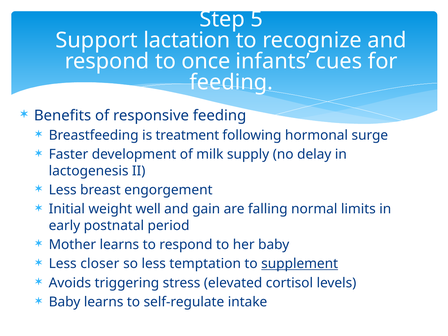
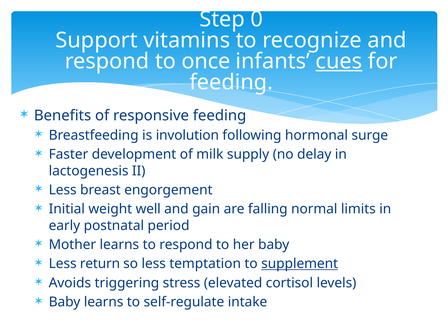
5: 5 -> 0 (257, 19)
lactation: lactation -> vitamins (187, 40)
cues underline: none -> present (339, 61)
treatment: treatment -> involution (187, 135)
closer: closer -> return (100, 264)
